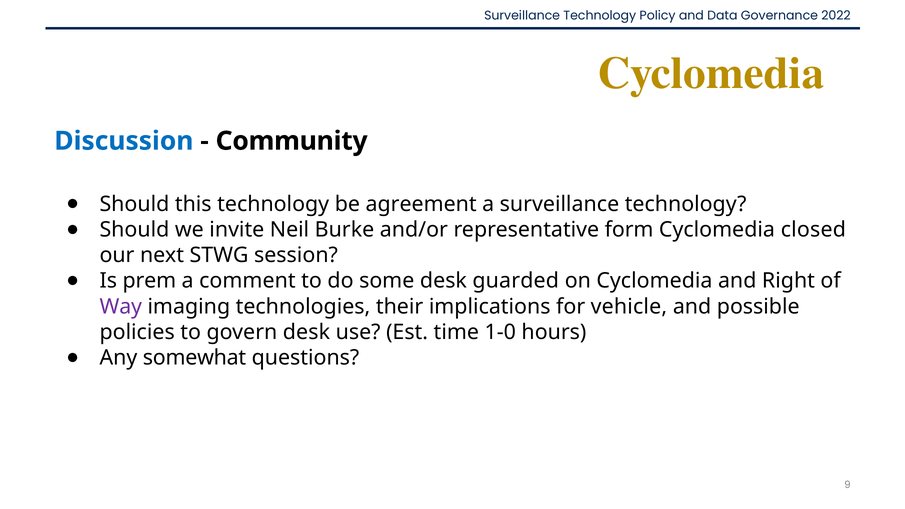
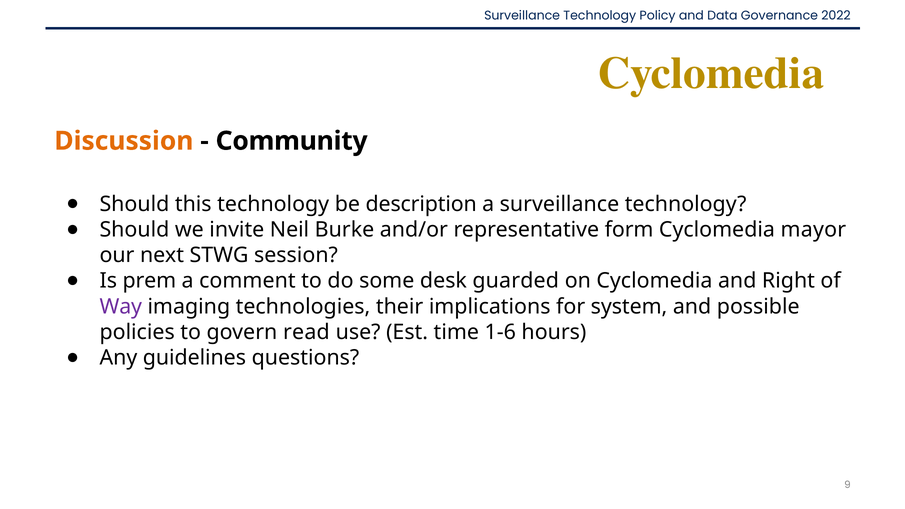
Discussion colour: blue -> orange (124, 141)
agreement: agreement -> description (421, 204)
closed: closed -> mayor (813, 230)
vehicle: vehicle -> system (629, 307)
govern desk: desk -> read (306, 332)
1-0: 1-0 -> 1-6 (500, 332)
somewhat: somewhat -> guidelines (194, 358)
